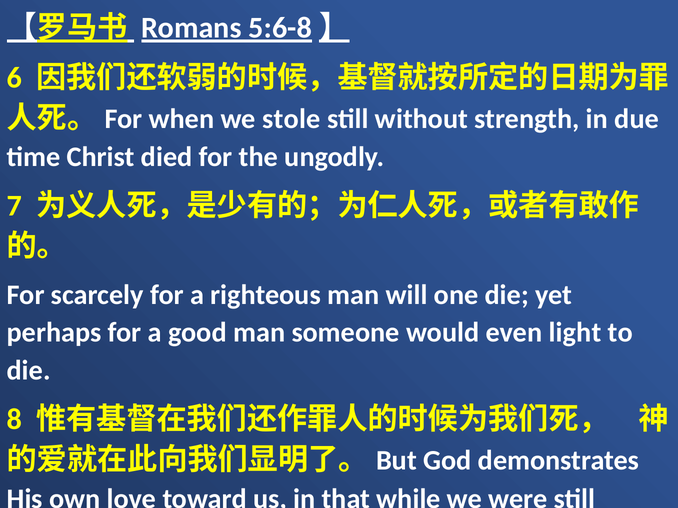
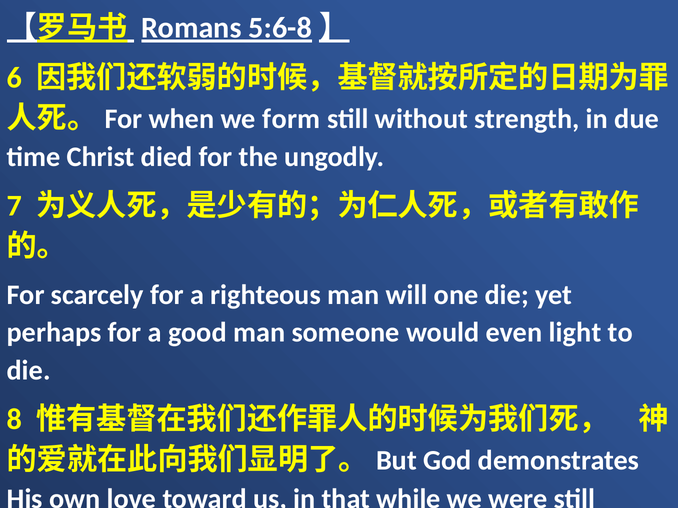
stole: stole -> form (291, 119)
